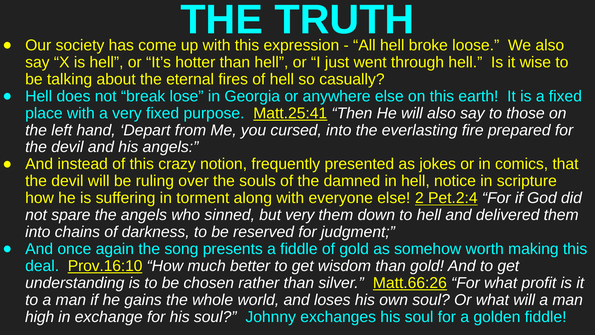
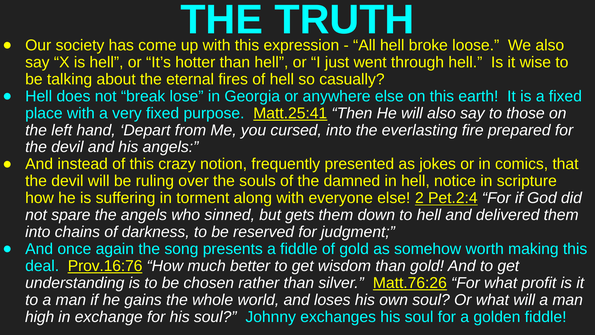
but very: very -> gets (300, 215)
Prov.16:10: Prov.16:10 -> Prov.16:76 (105, 266)
Matt.66:26: Matt.66:26 -> Matt.76:26 (410, 283)
